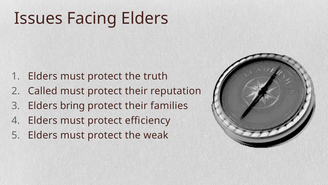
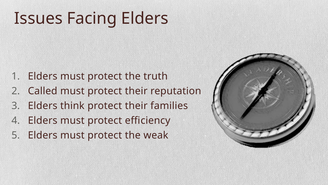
bring: bring -> think (72, 105)
